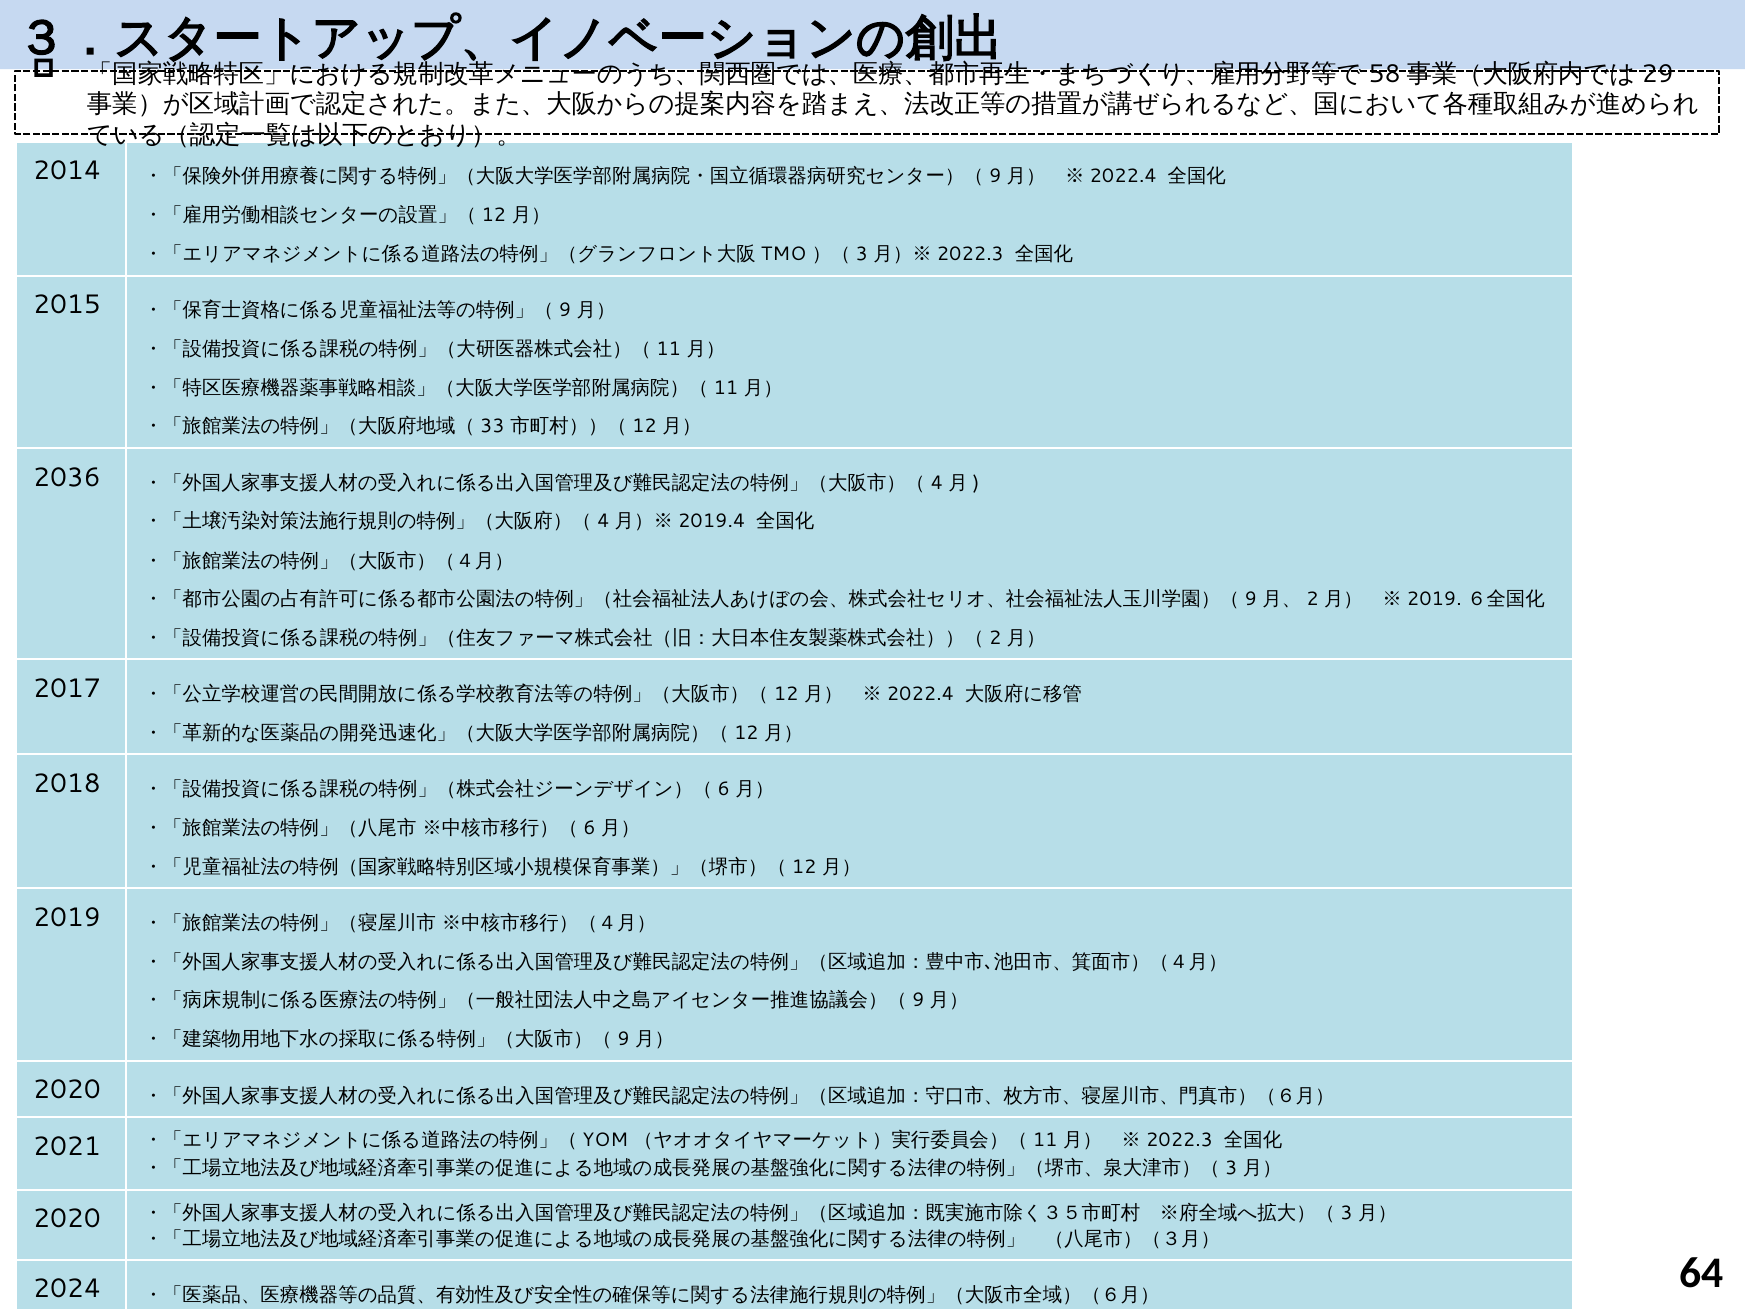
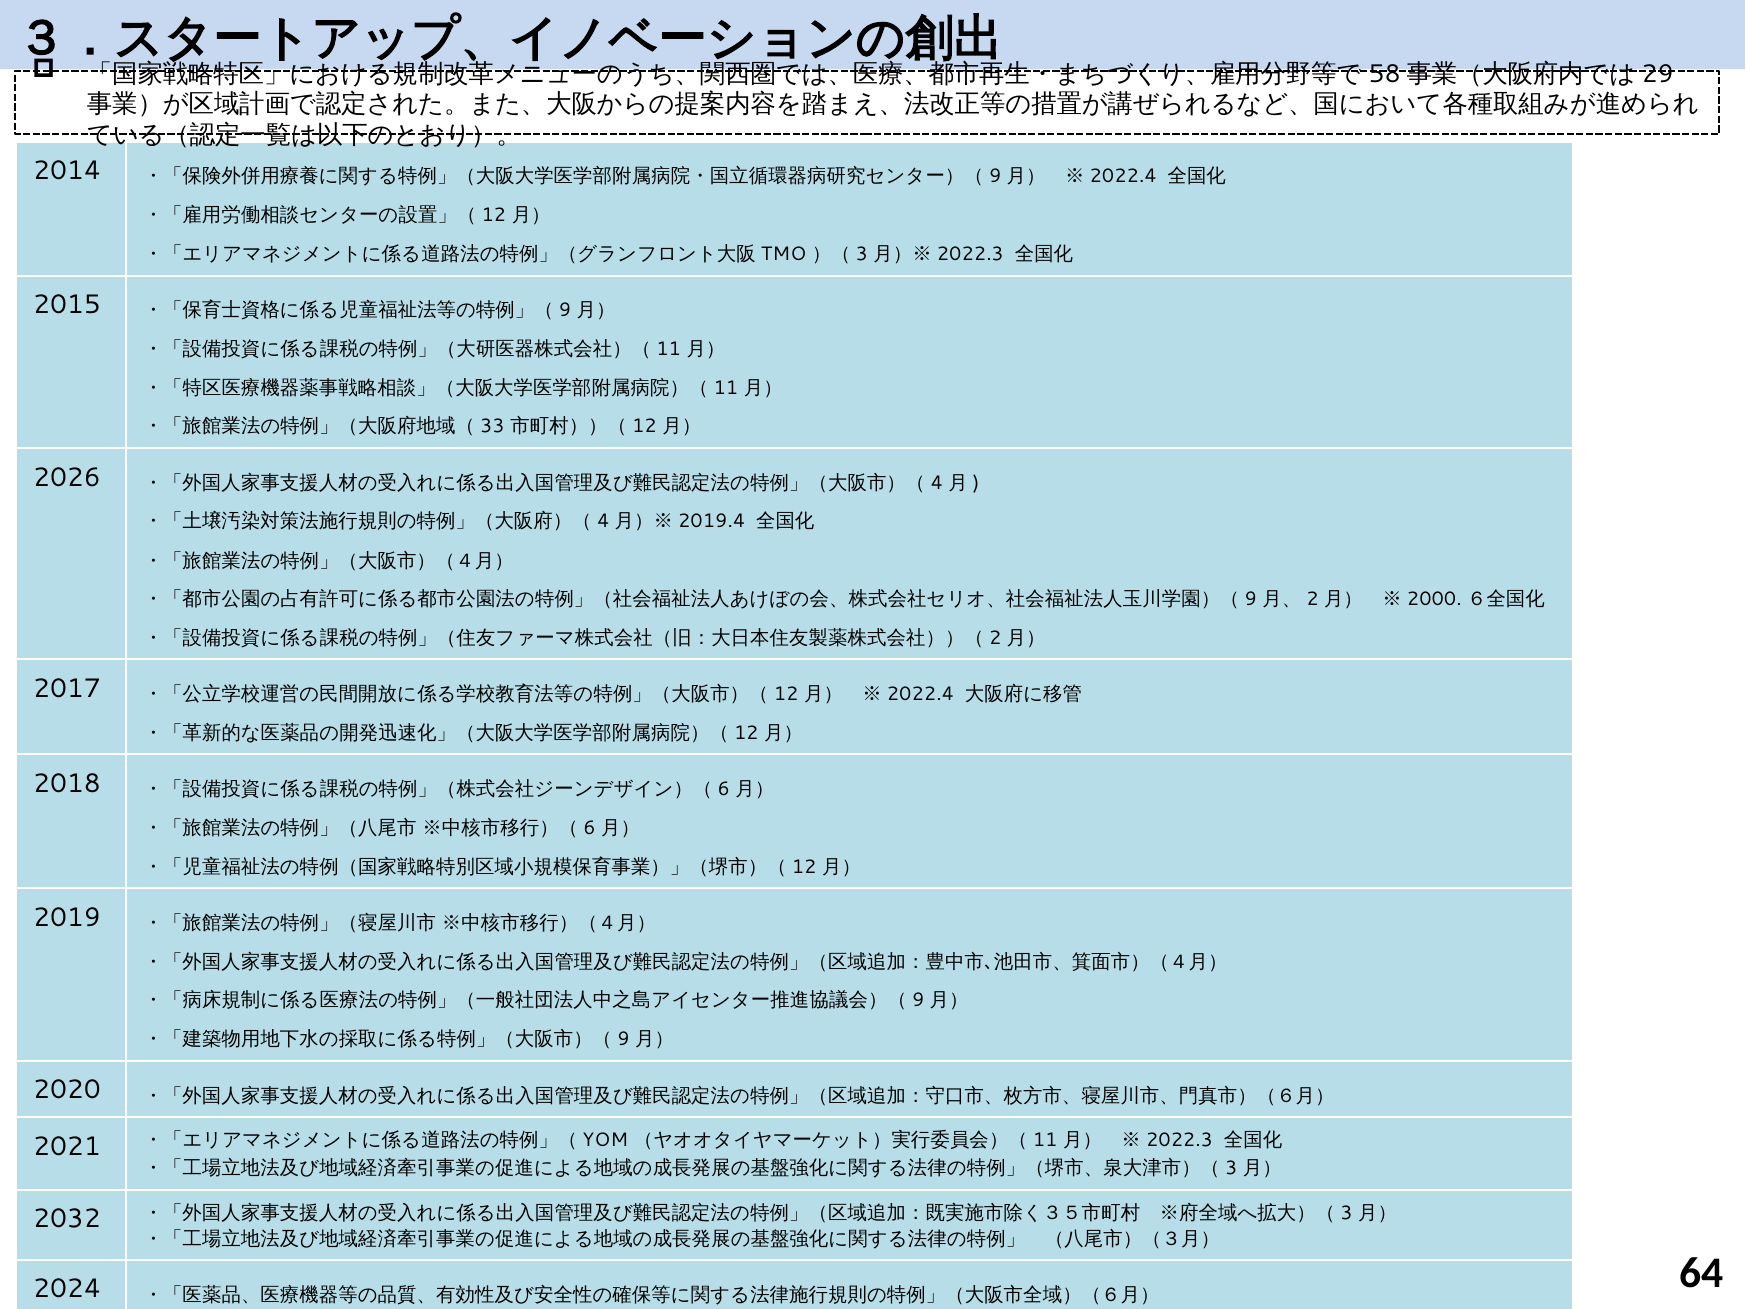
2036: 2036 -> 2026 (67, 477)
2019: 2019 -> 2000 (1434, 599)
2020: 2020 -> 2032 (67, 1219)
